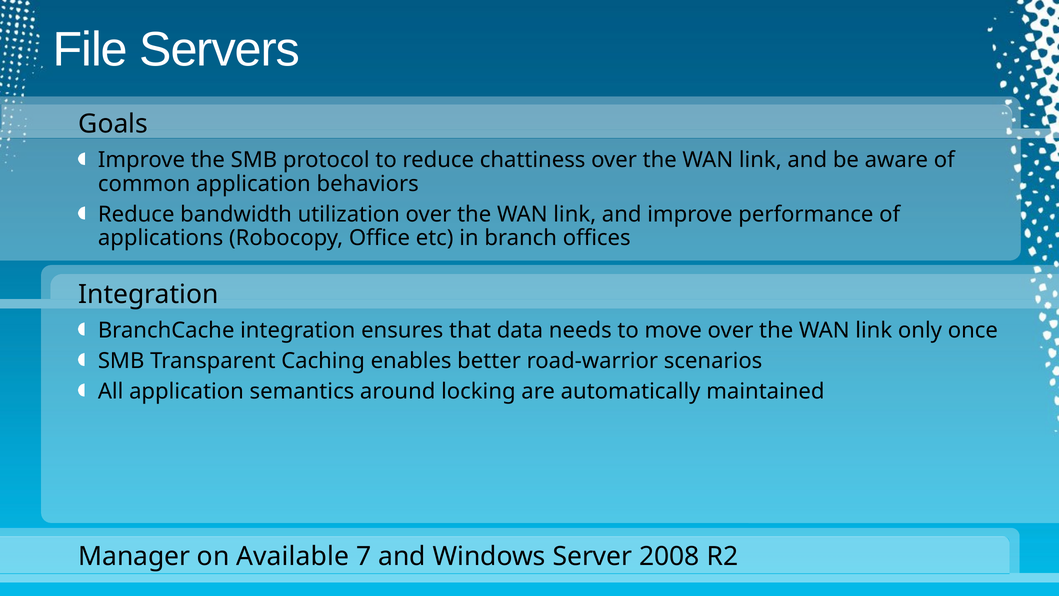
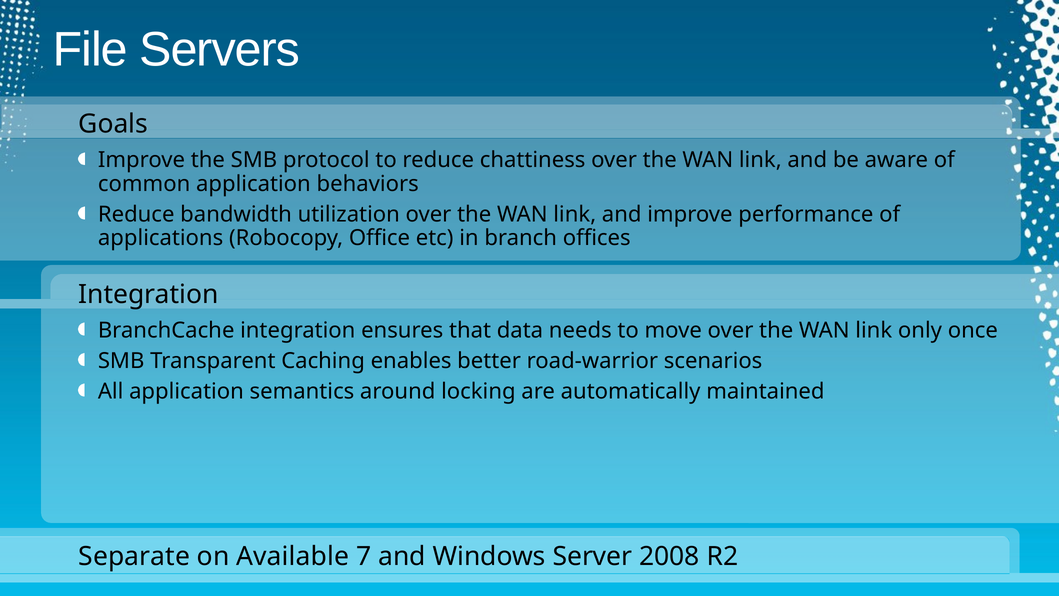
Manager: Manager -> Separate (134, 556)
